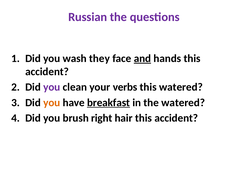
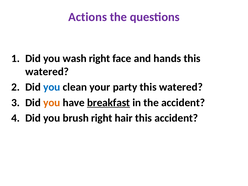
Russian: Russian -> Actions (88, 17)
wash they: they -> right (100, 58)
and underline: present -> none (142, 58)
accident: accident -> watered (47, 72)
you colour: purple -> blue (52, 87)
verbs: verbs -> party (125, 87)
the watered: watered -> accident (183, 103)
